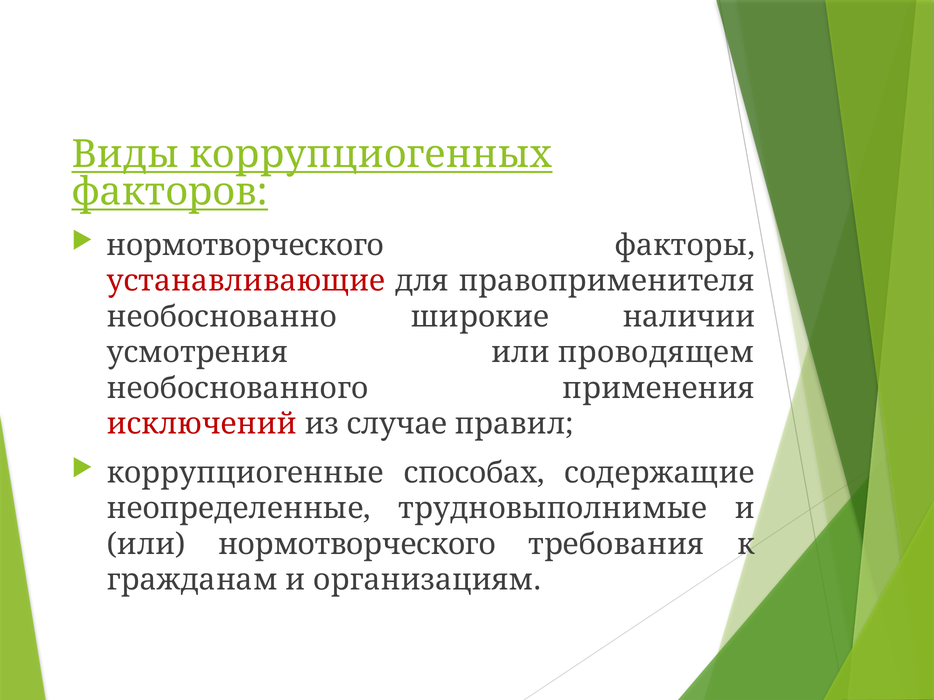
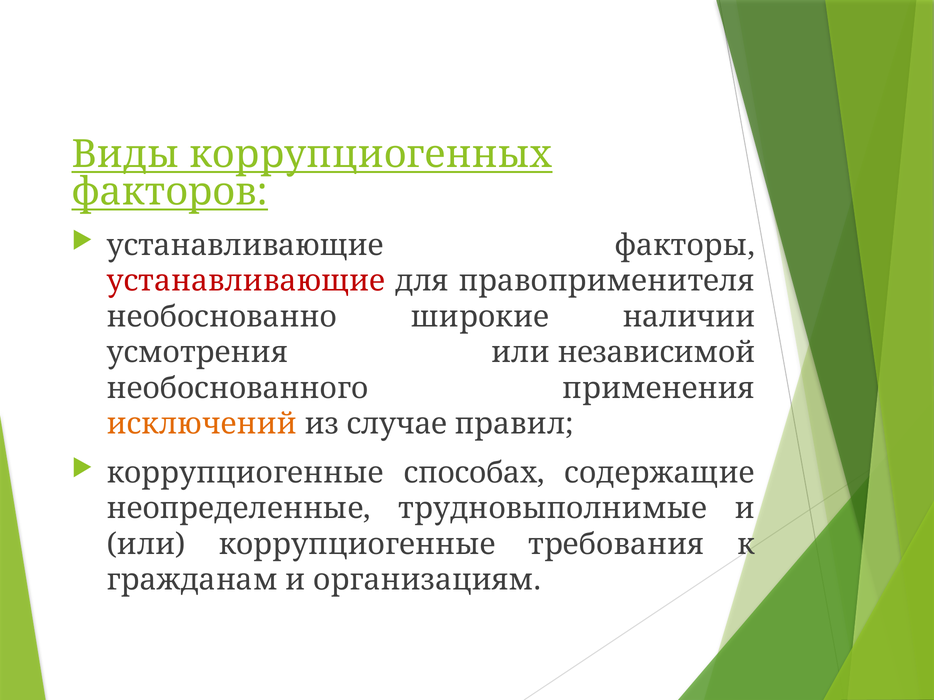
нормотворческого: нормотворческого -> устанавливающие (245, 245)
проводящем: проводящем -> независимой (656, 353)
исключений colour: red -> orange (202, 424)
или нормотворческого: нормотворческого -> коррупциогенные (357, 545)
